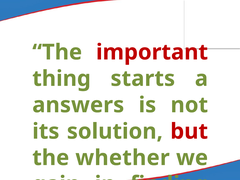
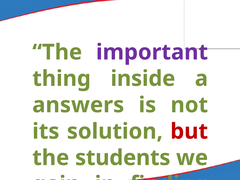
important colour: red -> purple (152, 52)
starts: starts -> inside (143, 79)
whether: whether -> students (123, 158)
